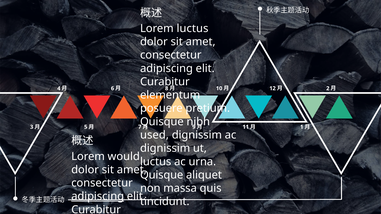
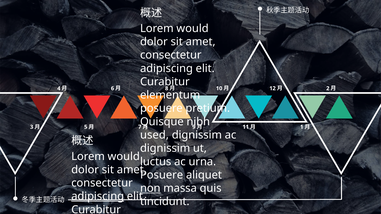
luctus: luctus -> would (193, 28)
Quisque: Quisque -> Posuere (162, 175)
non underline: none -> present (150, 189)
